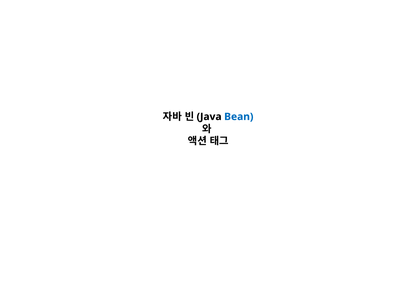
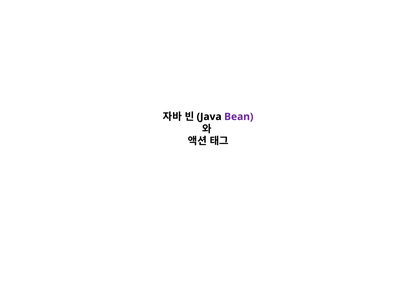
Bean colour: blue -> purple (239, 117)
